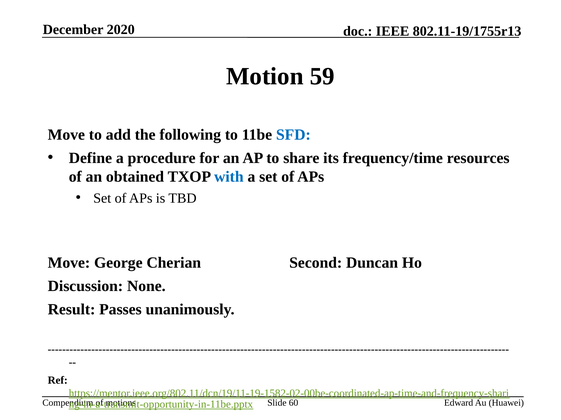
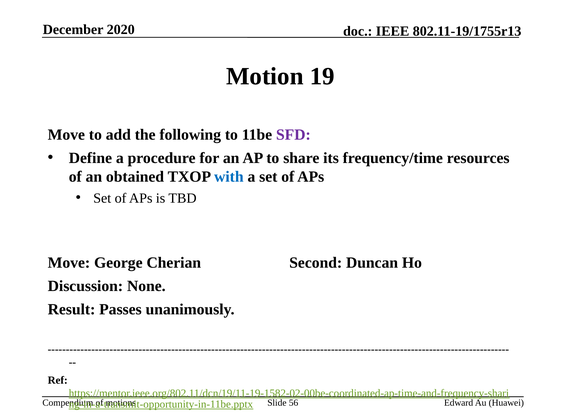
59: 59 -> 19 (322, 76)
SFD colour: blue -> purple (293, 135)
60: 60 -> 56 (294, 404)
